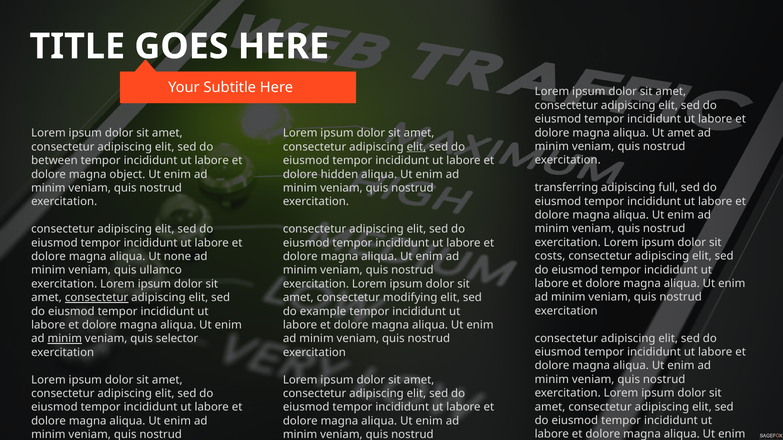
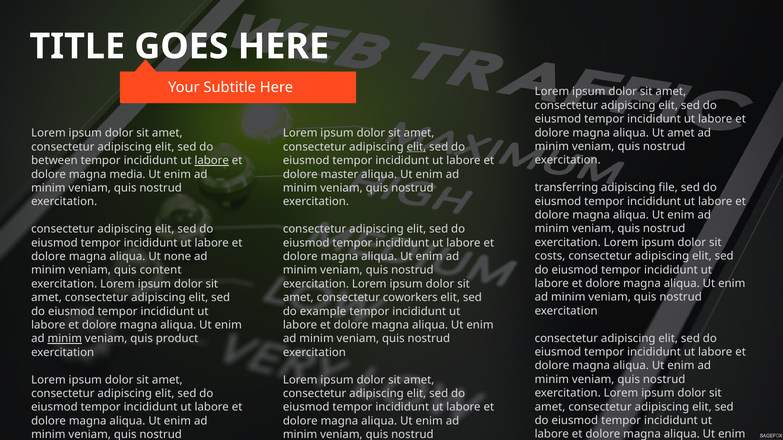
labore underline: none -> present (212, 161)
object: object -> media (128, 174)
hidden: hidden -> master (339, 174)
full: full -> file (668, 188)
ullamco: ullamco -> content (161, 270)
consectetur underline: present -> none (97, 298)
modifying: modifying -> coworkers (410, 298)
selector: selector -> product (177, 339)
